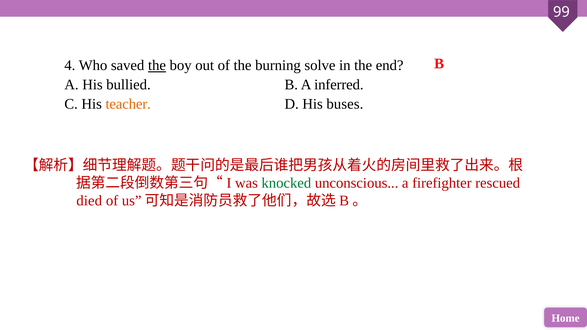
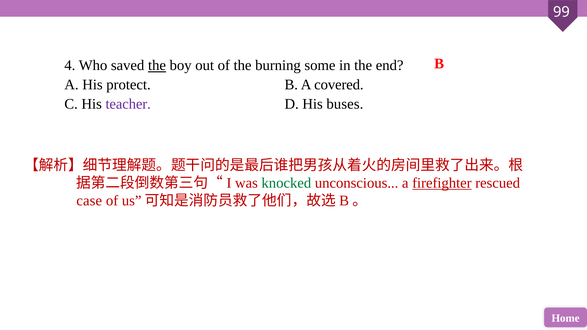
solve: solve -> some (320, 65)
bullied: bullied -> protect (129, 85)
inferred: inferred -> covered (339, 85)
teacher colour: orange -> purple (128, 104)
firefighter underline: none -> present (442, 183)
died: died -> case (89, 201)
